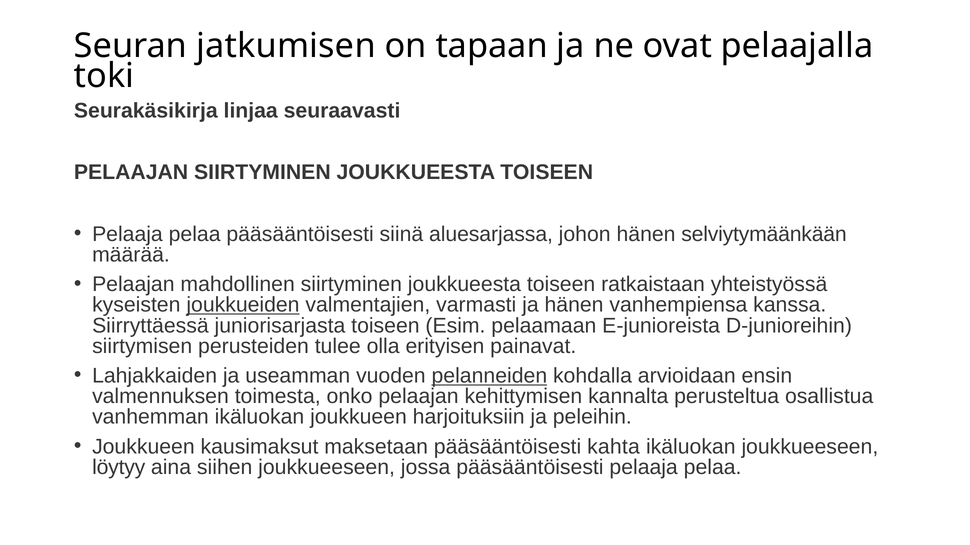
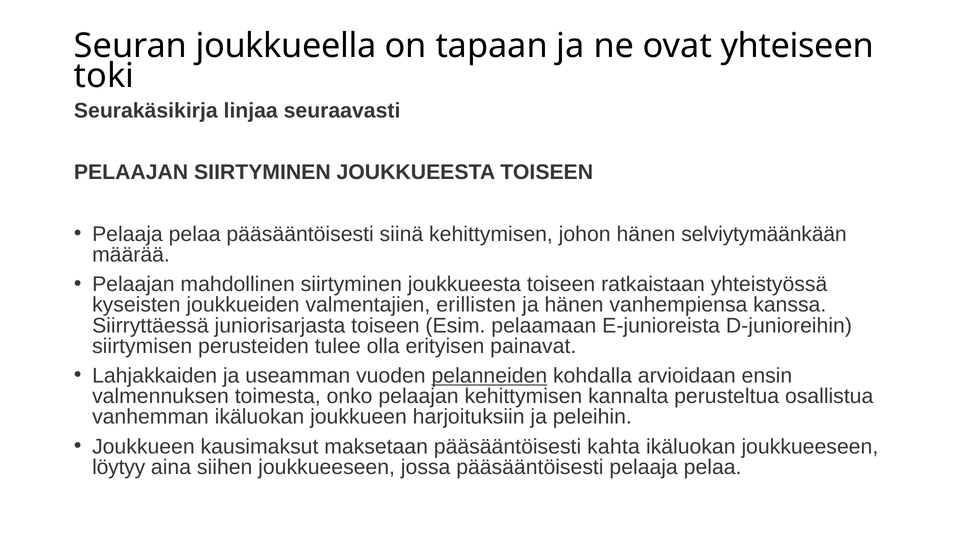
jatkumisen: jatkumisen -> joukkueella (286, 46)
pelaajalla: pelaajalla -> yhteiseen (797, 46)
siinä aluesarjassa: aluesarjassa -> kehittymisen (491, 234)
joukkueiden underline: present -> none (243, 305)
varmasti: varmasti -> erillisten (476, 305)
